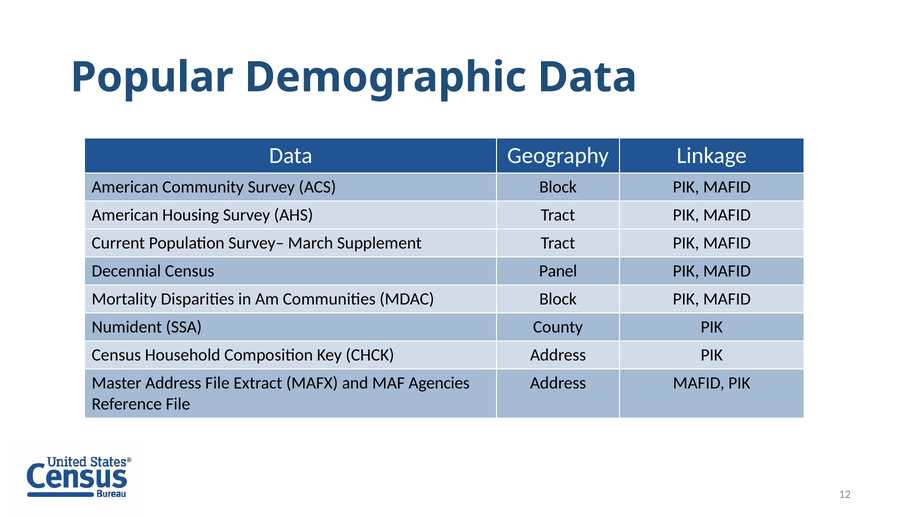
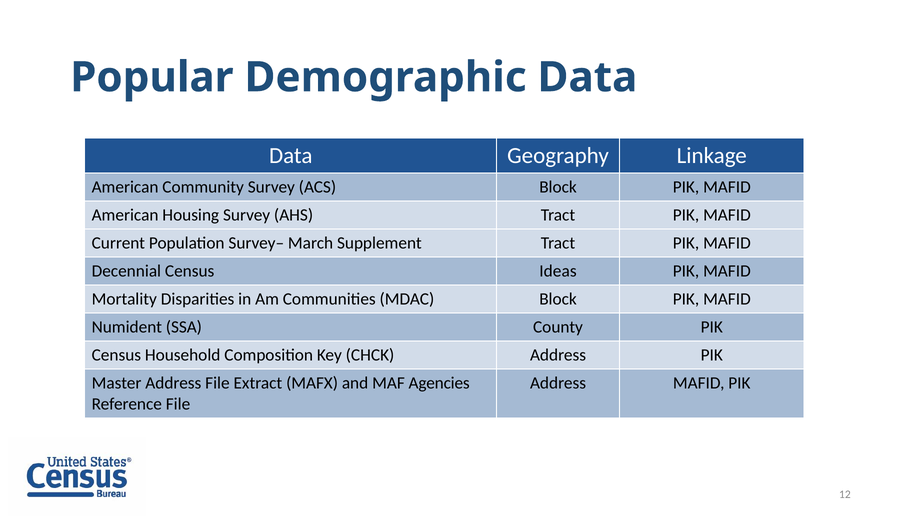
Panel: Panel -> Ideas (558, 271)
